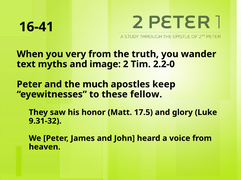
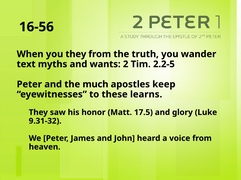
16-41: 16-41 -> 16-56 (36, 27)
you very: very -> they (76, 54)
image: image -> wants (105, 64)
2.2-0: 2.2-0 -> 2.2-5 (164, 64)
fellow: fellow -> learns (146, 95)
